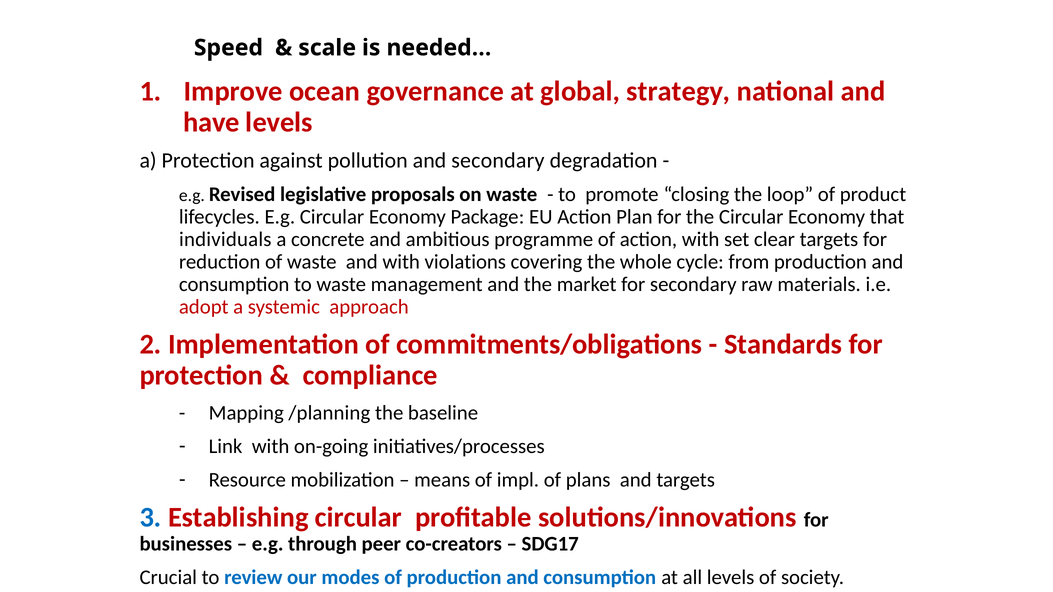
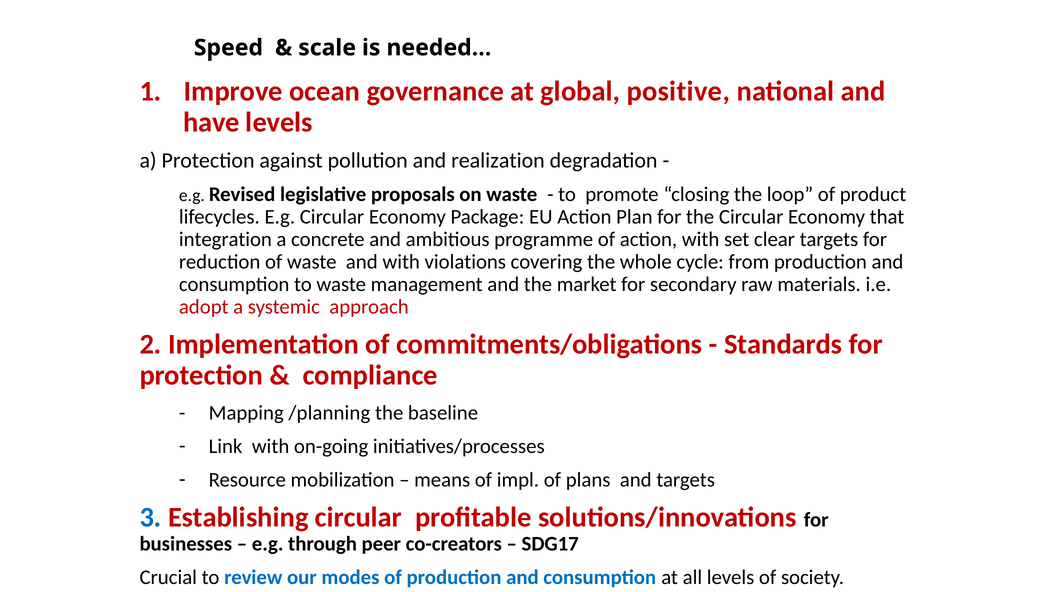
strategy: strategy -> positive (678, 91)
and secondary: secondary -> realization (498, 160)
individuals: individuals -> integration (225, 240)
